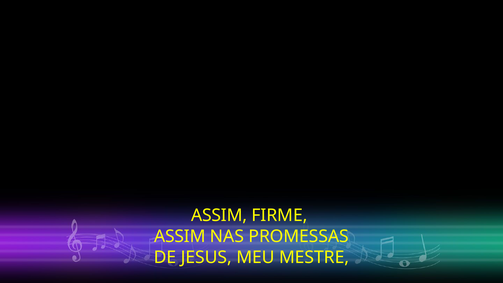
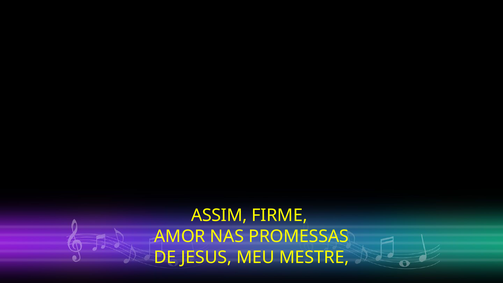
ASSIM: ASSIM -> AMOR (180, 236)
